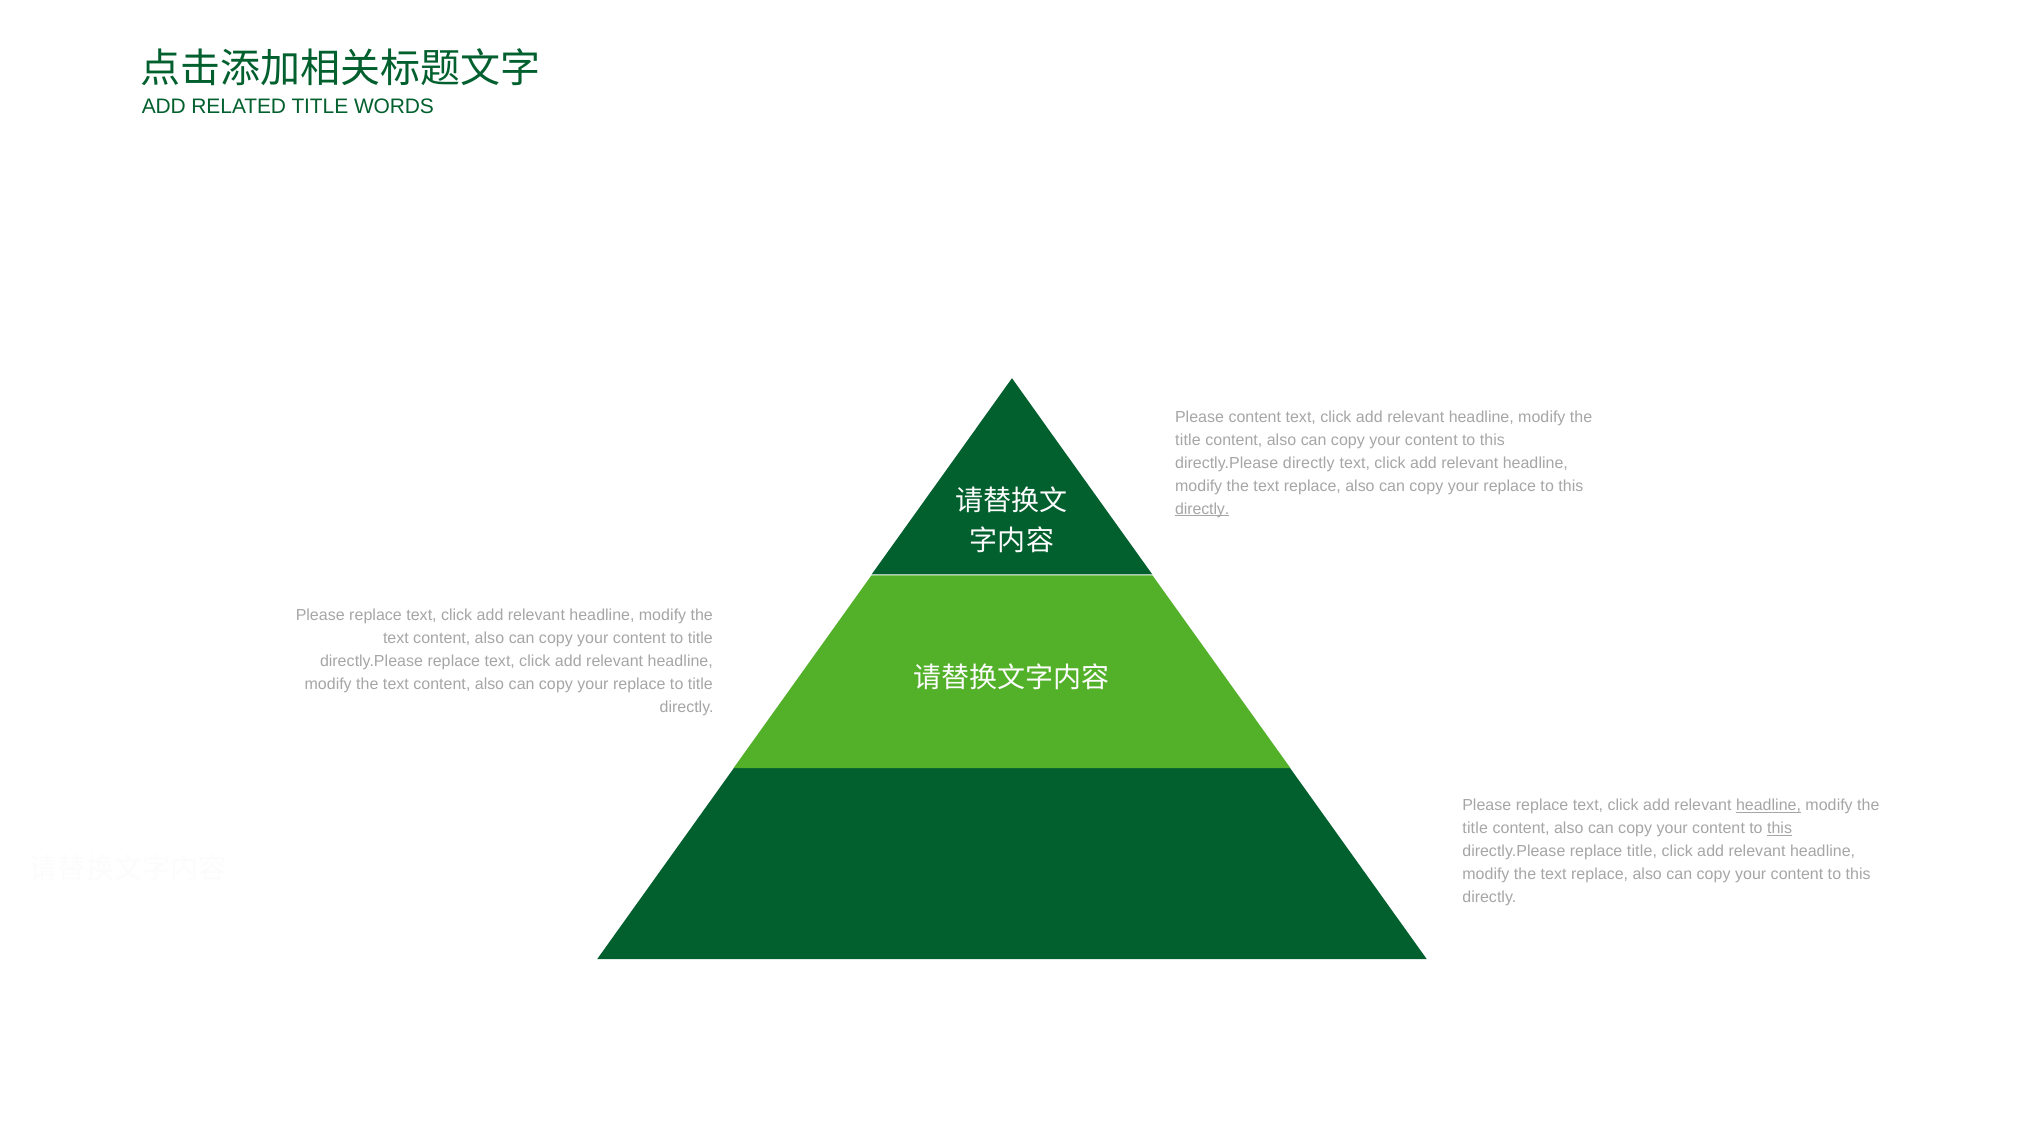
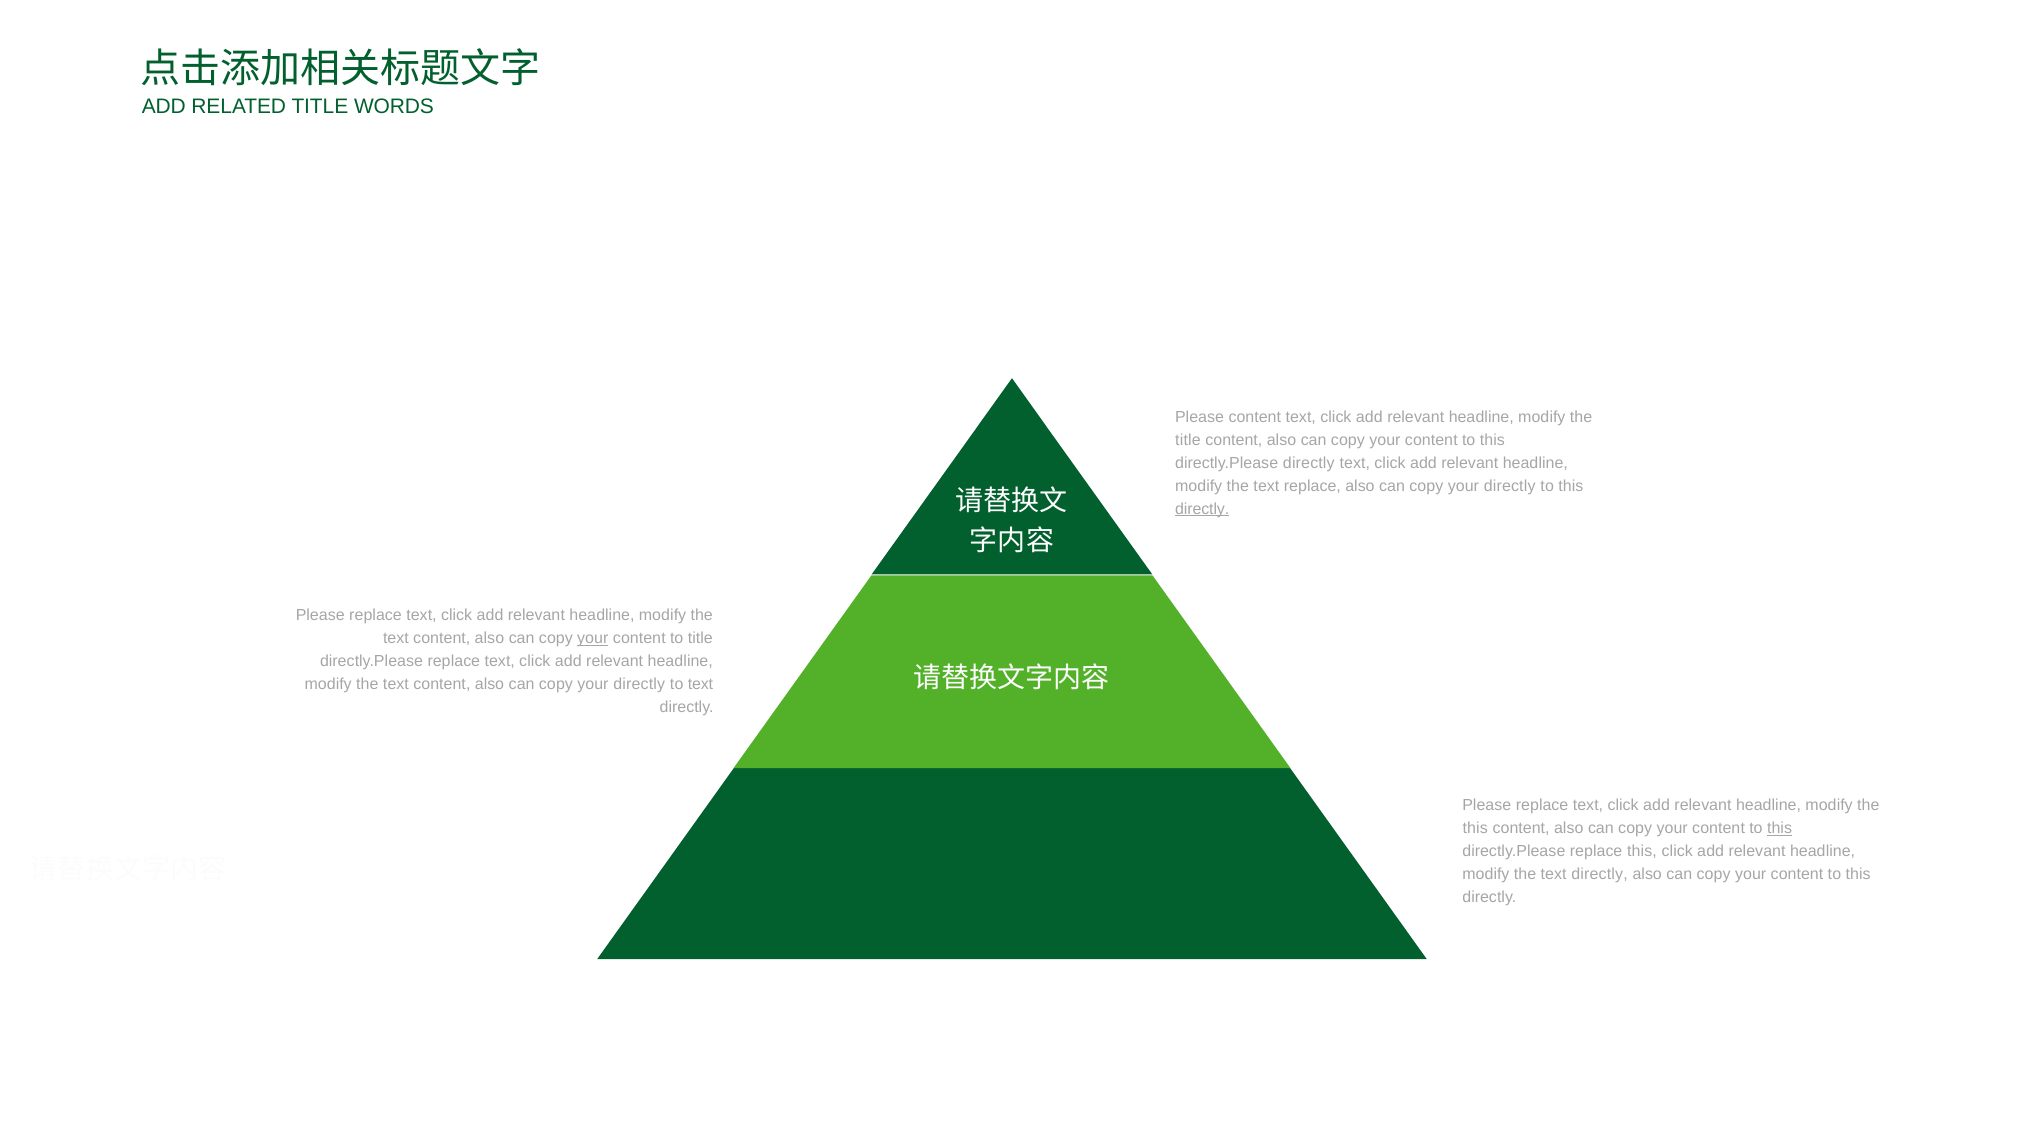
replace: replace -> directly (1510, 486)
your underline: none -> present (593, 639)
replace: replace -> directly (639, 685)
title: title -> text (700, 685)
headline underline: present -> none (1769, 806)
title: title -> this (1475, 829)
replace title: title -> this (1642, 852)
replace: replace -> directly (1600, 875)
